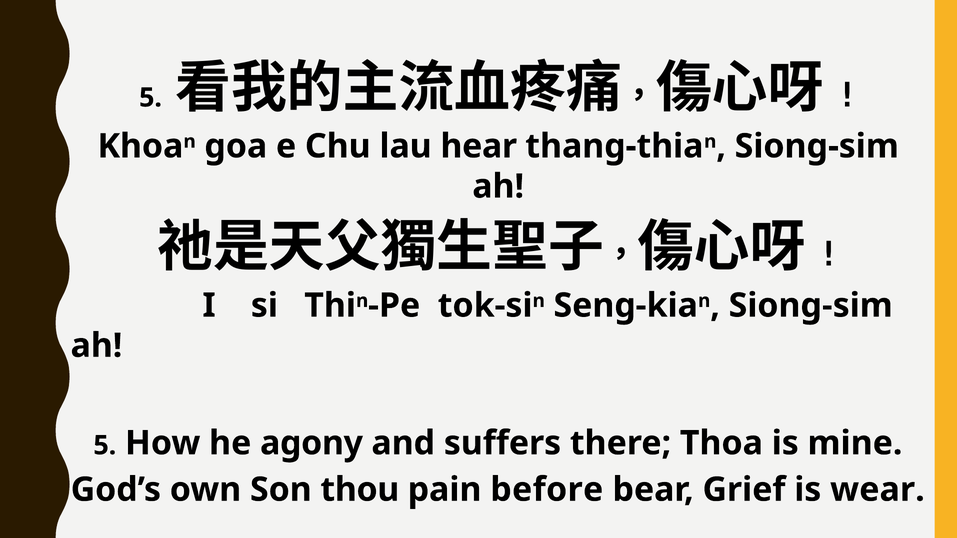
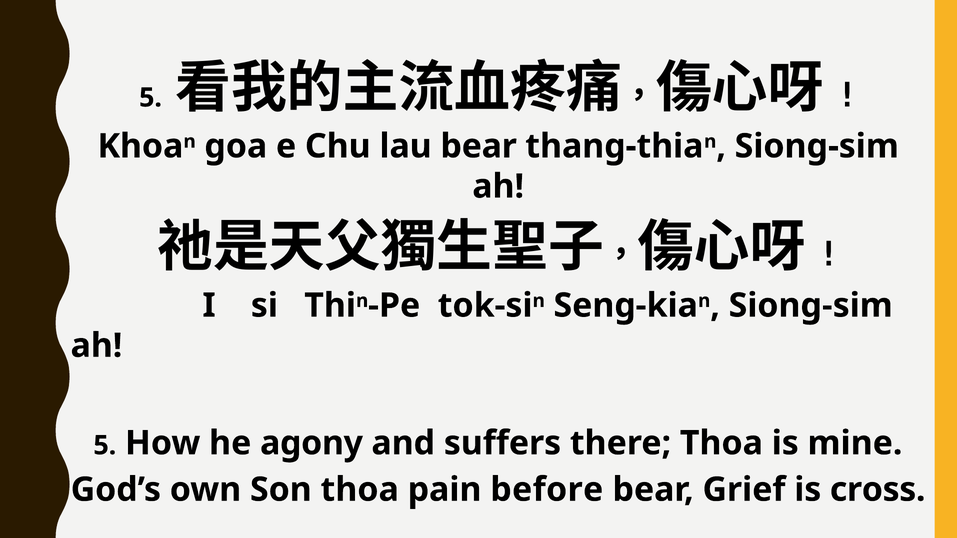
lau hear: hear -> bear (479, 146)
Son thou: thou -> thoa (360, 490)
wear: wear -> cross (878, 490)
